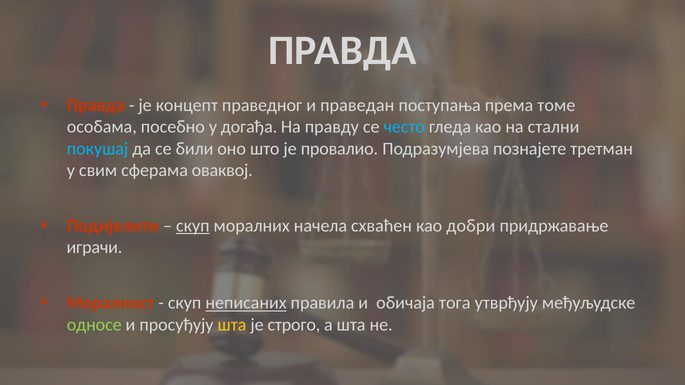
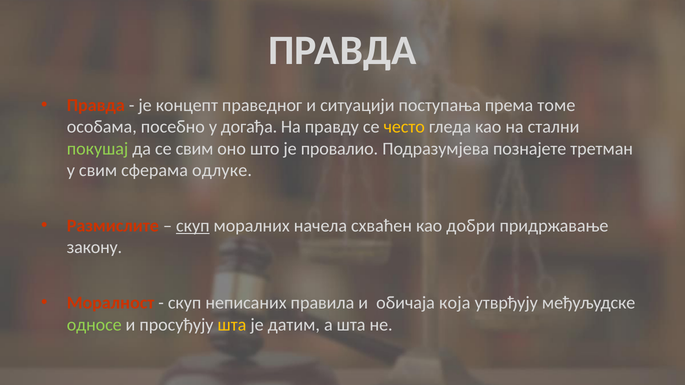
праведан: праведан -> ситуацији (357, 105)
често colour: light blue -> yellow (404, 127)
покушај colour: light blue -> light green (98, 149)
се били: били -> свим (195, 149)
оваквој: оваквој -> одлуке (222, 170)
Подијелити: Подијелити -> Размислите (113, 226)
играчи: играчи -> закону (94, 248)
неписаних underline: present -> none (246, 303)
тога: тога -> која (455, 303)
строго: строго -> датим (294, 325)
